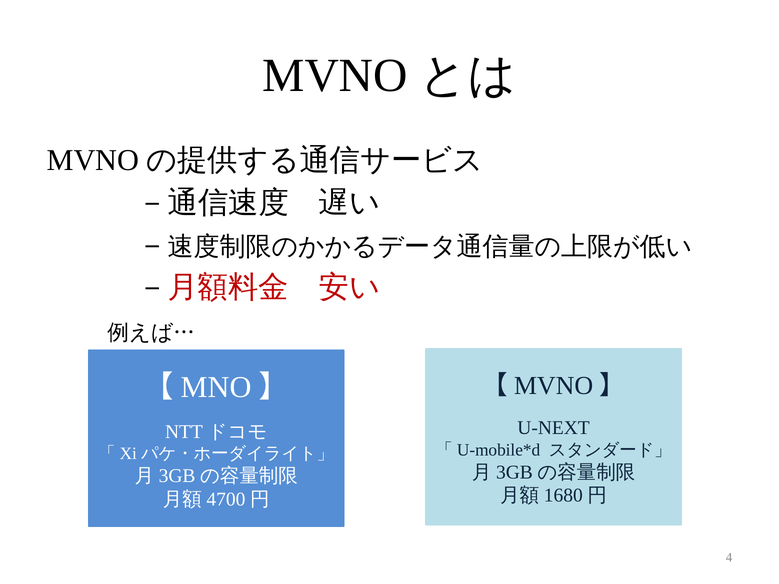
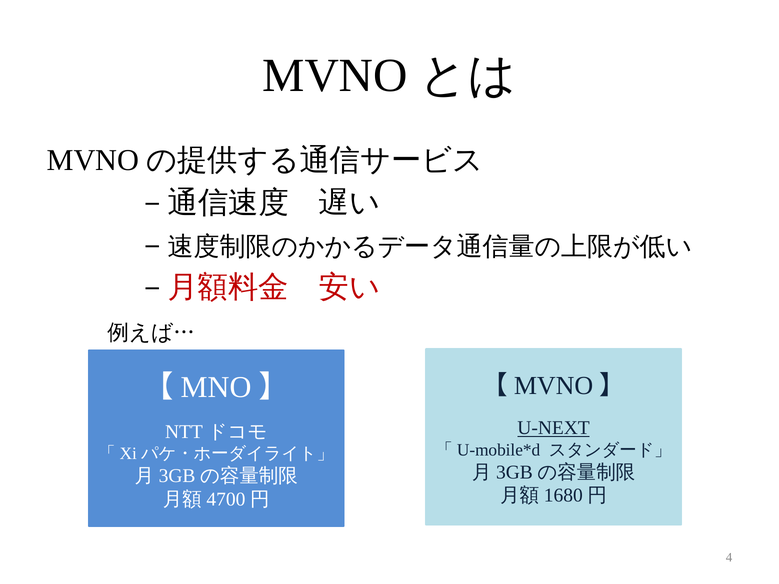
U-NEXT underline: none -> present (554, 428)
